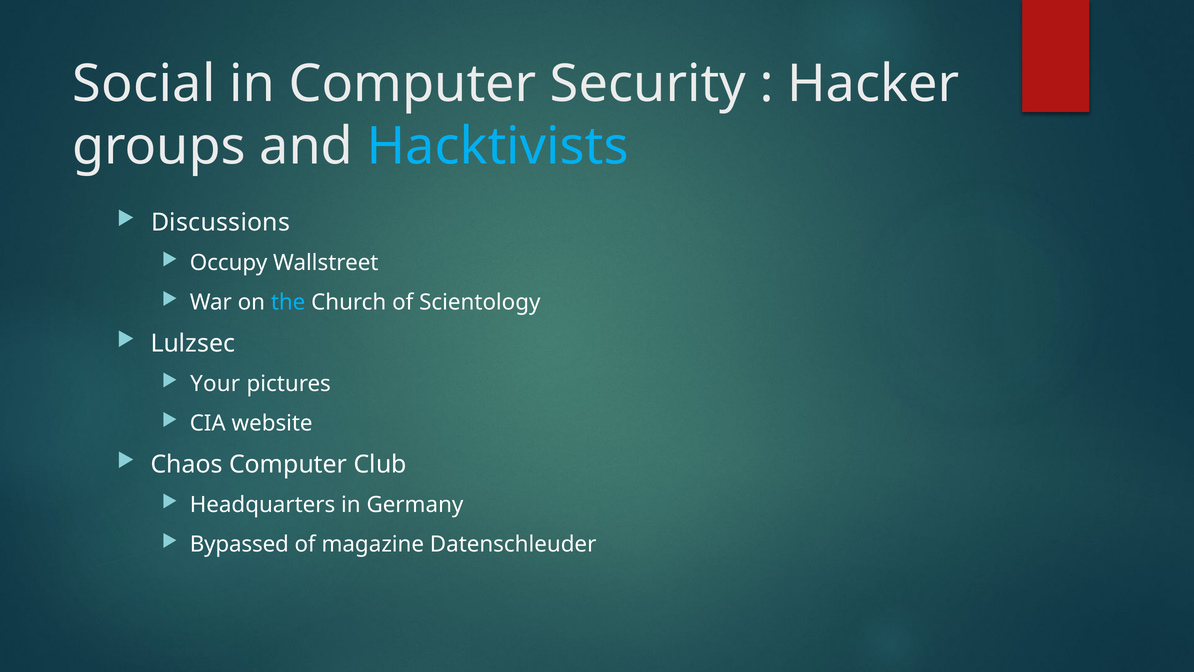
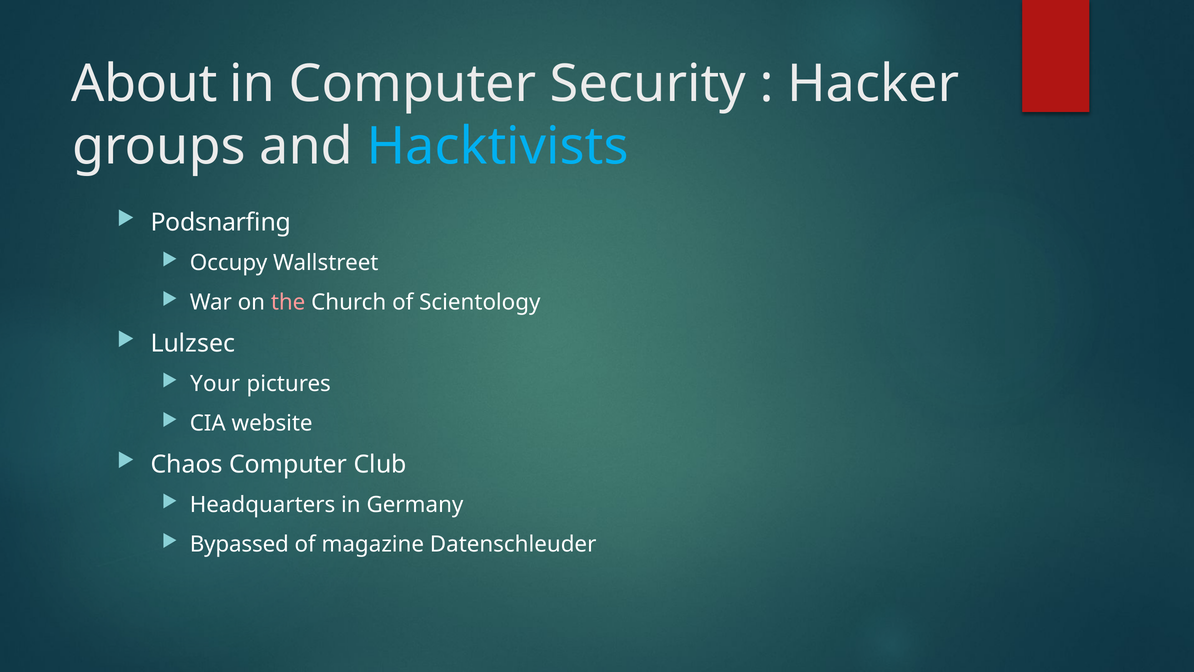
Social: Social -> About (144, 84)
Discussions: Discussions -> Podsnarfing (221, 222)
the colour: light blue -> pink (288, 302)
